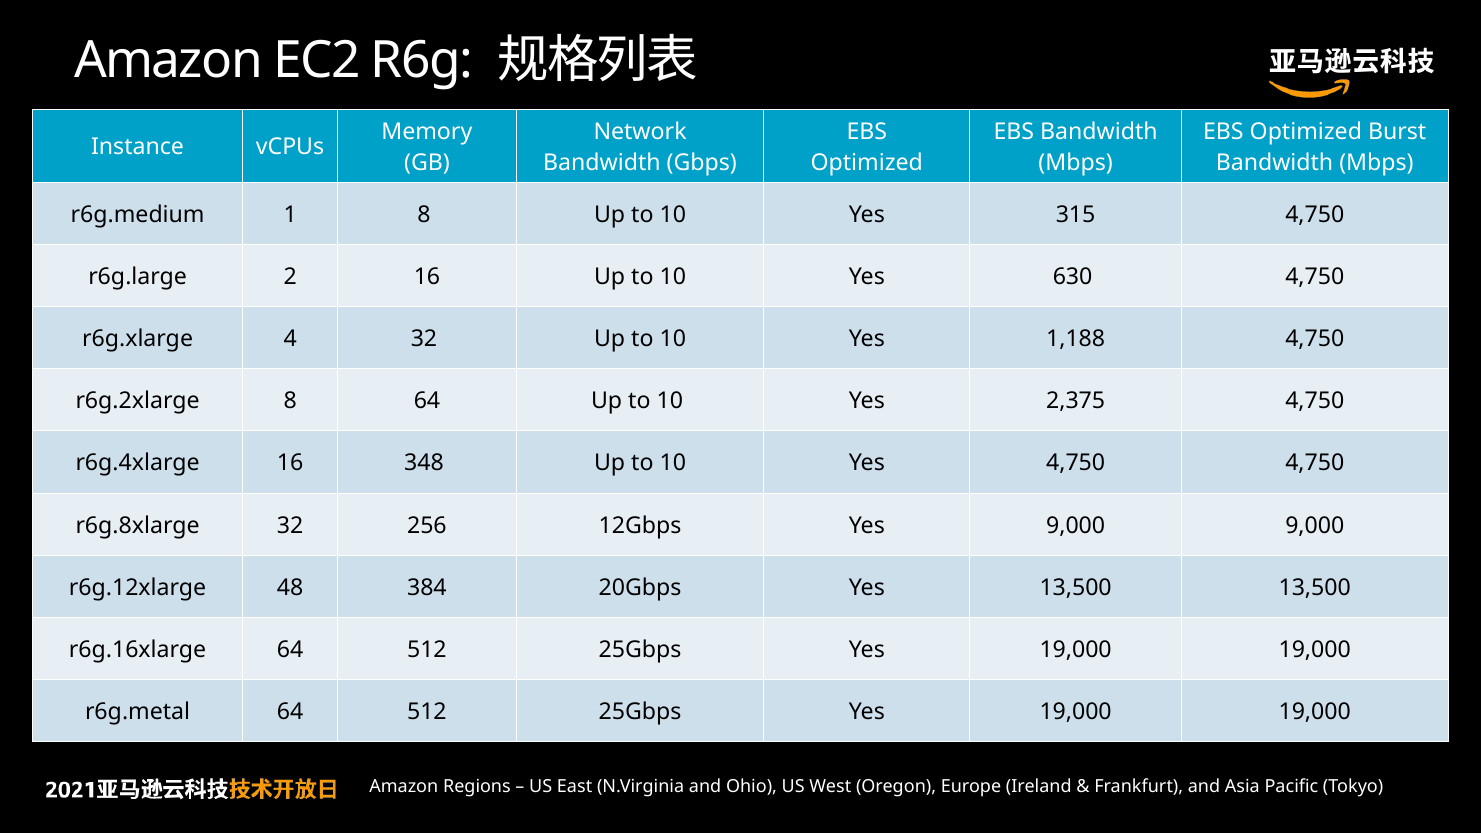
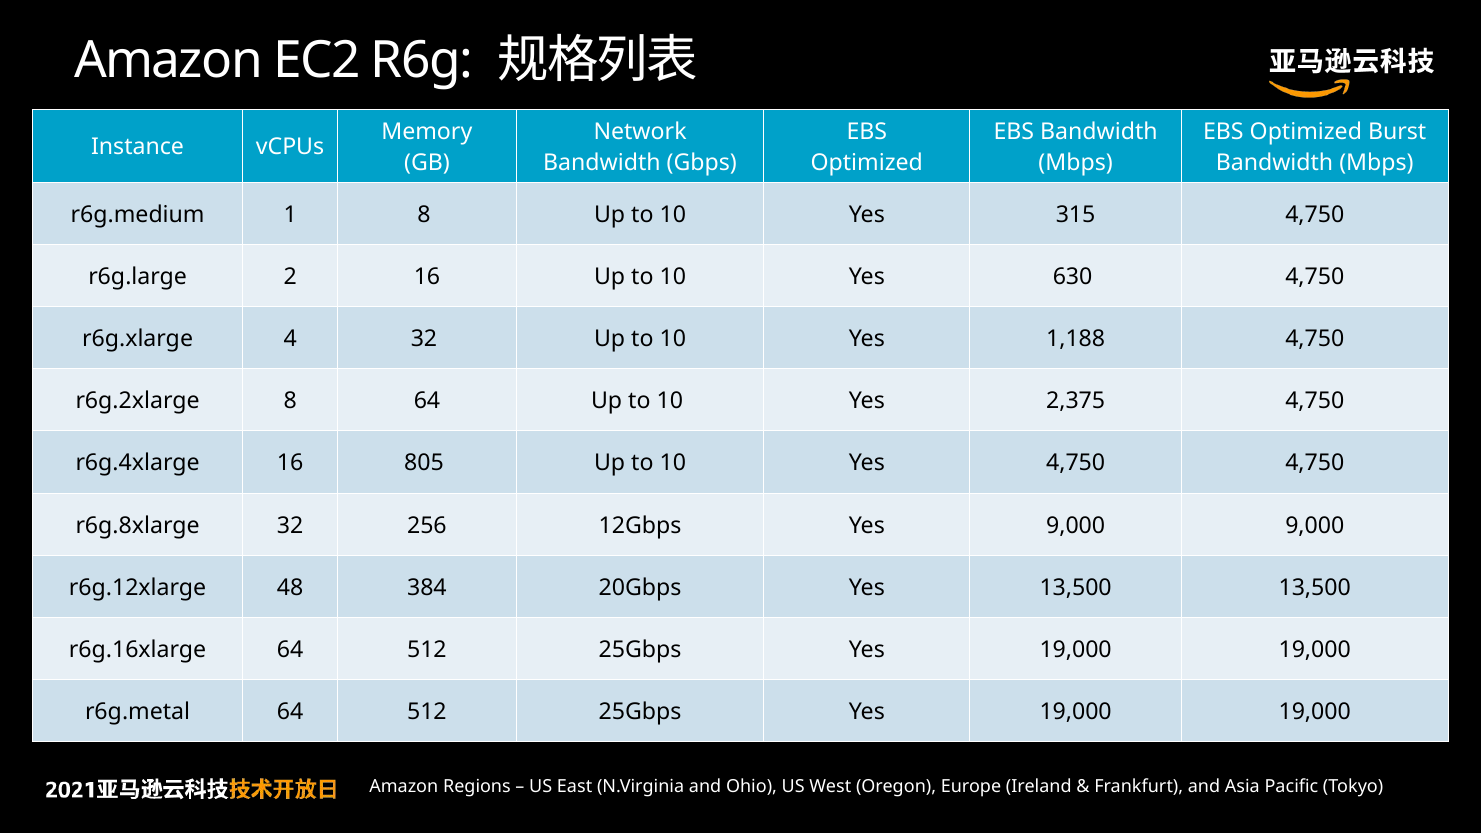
348: 348 -> 805 (424, 463)
